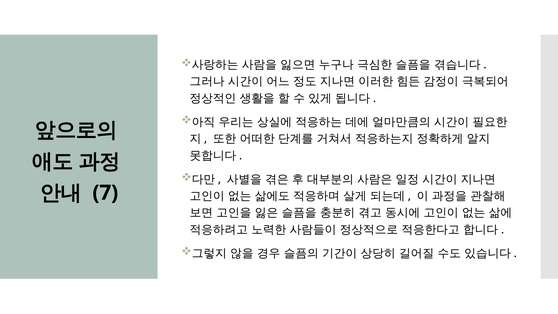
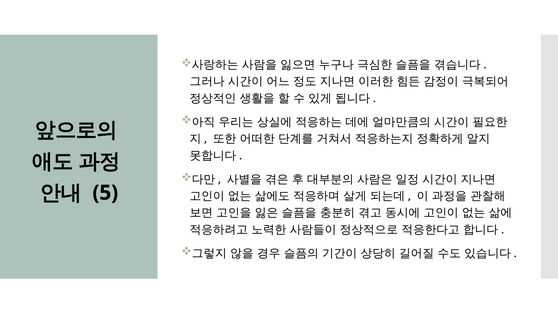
7: 7 -> 5 (105, 193)
